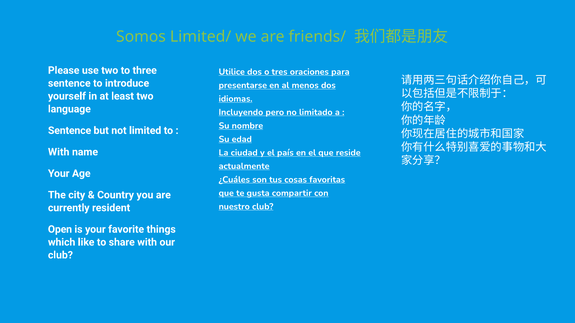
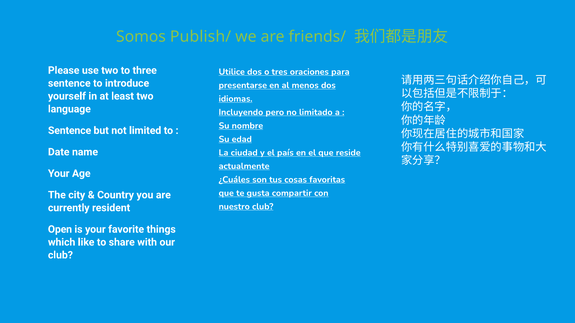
Limited/: Limited/ -> Publish/ (201, 37)
With: With -> Date (59, 152)
